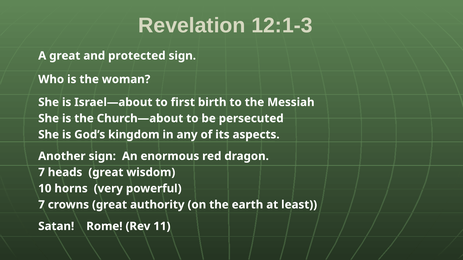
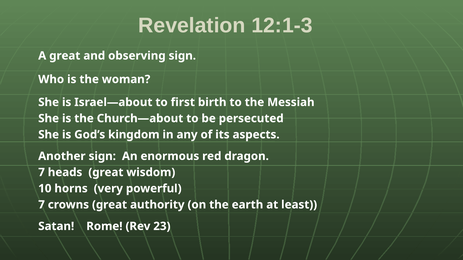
protected: protected -> observing (137, 56)
11: 11 -> 23 (162, 227)
